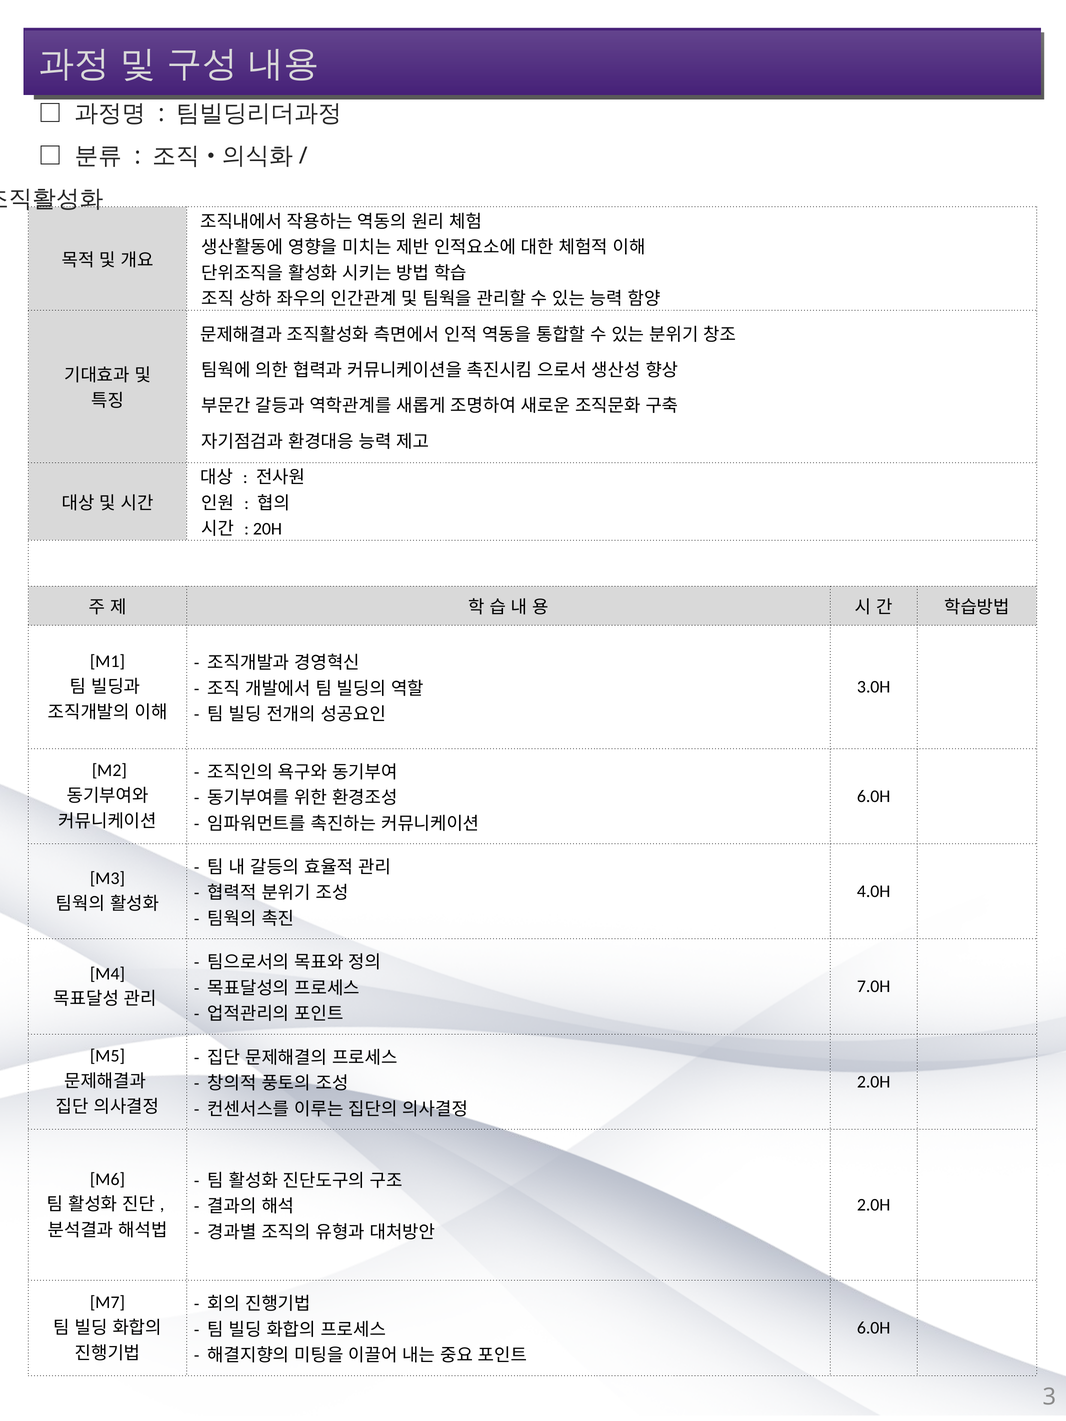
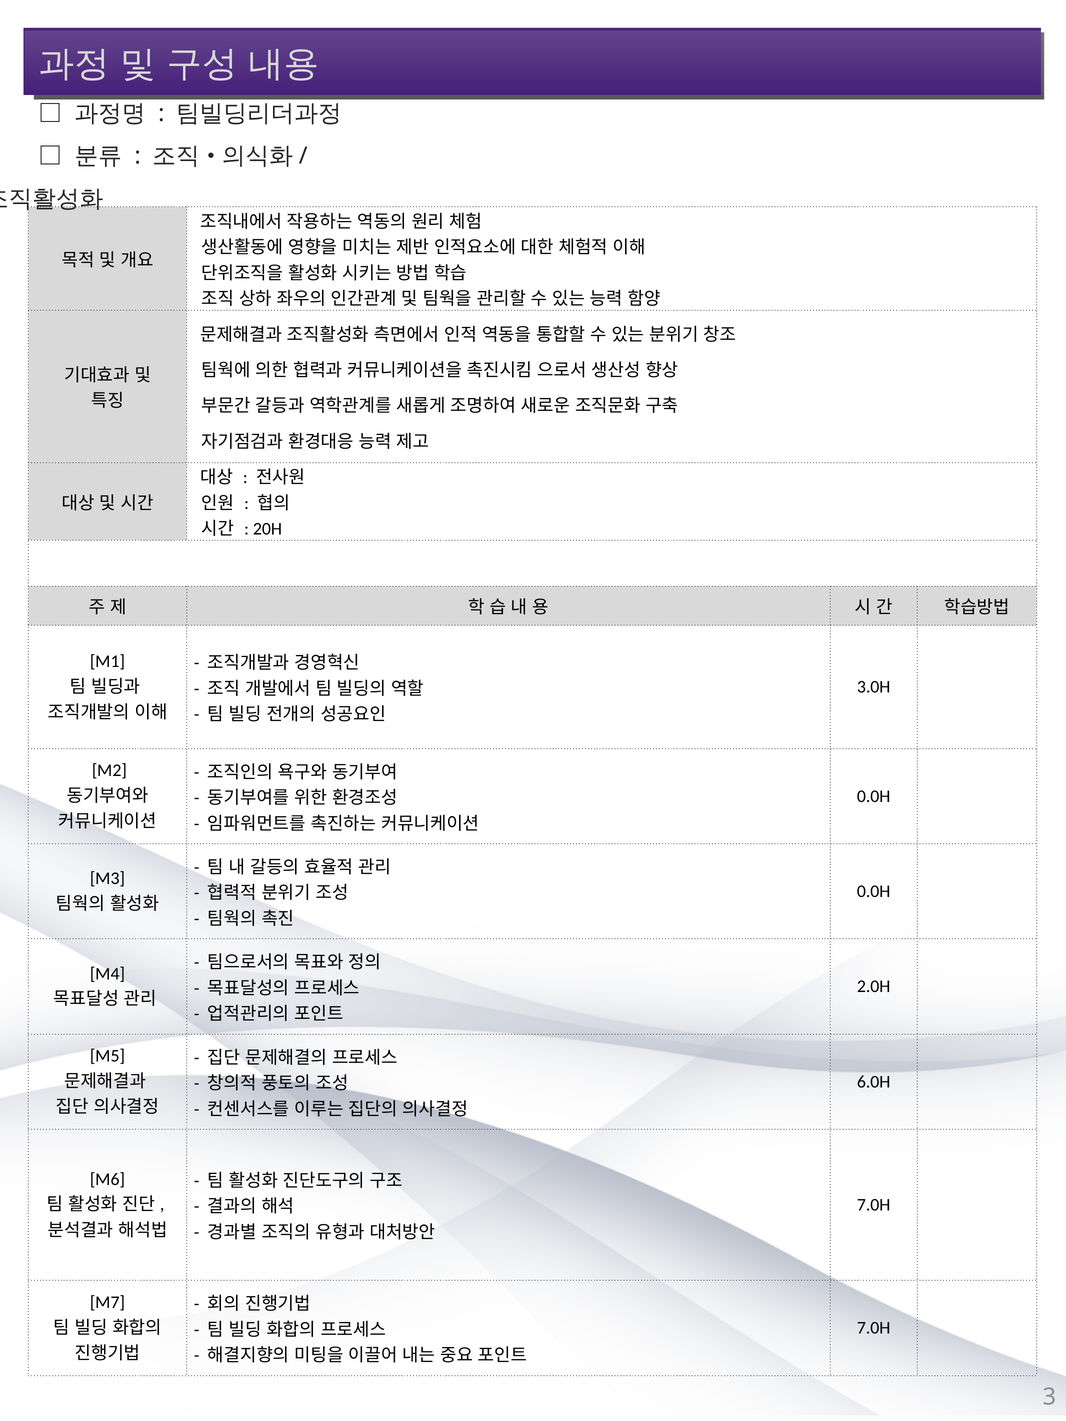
6.0H: 6.0H -> 0.0H (874, 796)
4.0H: 4.0H -> 0.0H (874, 892)
7.0H: 7.0H -> 2.0H (874, 987)
2.0H: 2.0H -> 6.0H (874, 1082)
2.0H: 2.0H -> 7.0H (874, 1205)
6.0H: 6.0H -> 7.0H (874, 1328)
